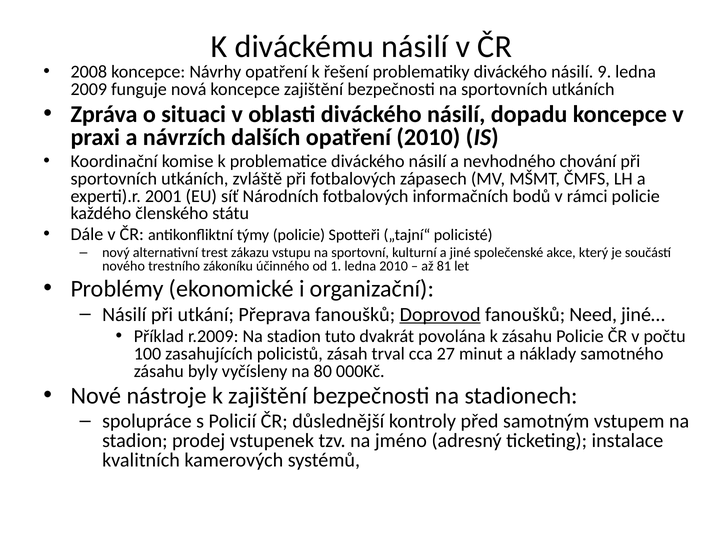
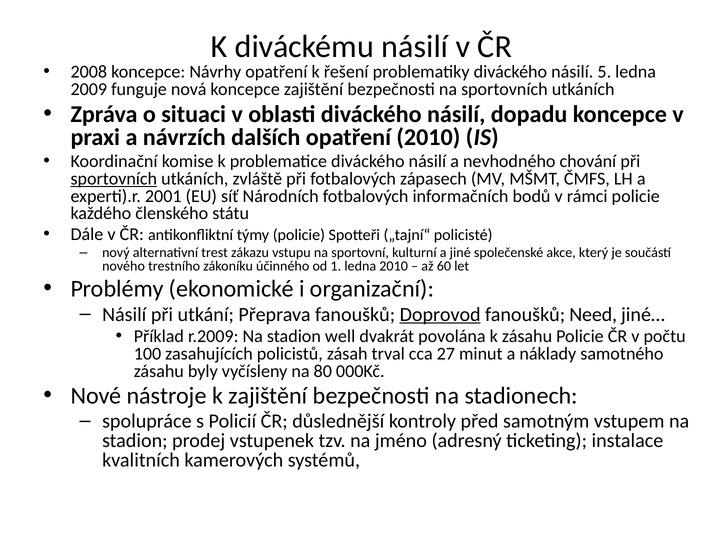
9: 9 -> 5 (604, 72)
sportovních underline: none -> present (114, 179)
81: 81 -> 60 (444, 266)
tuto: tuto -> well (340, 337)
